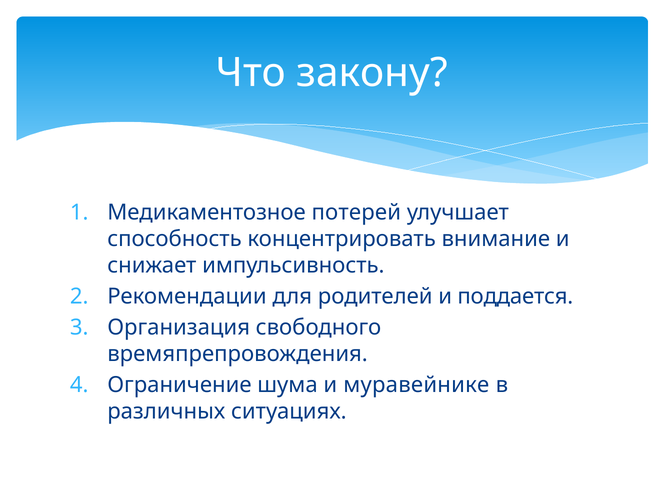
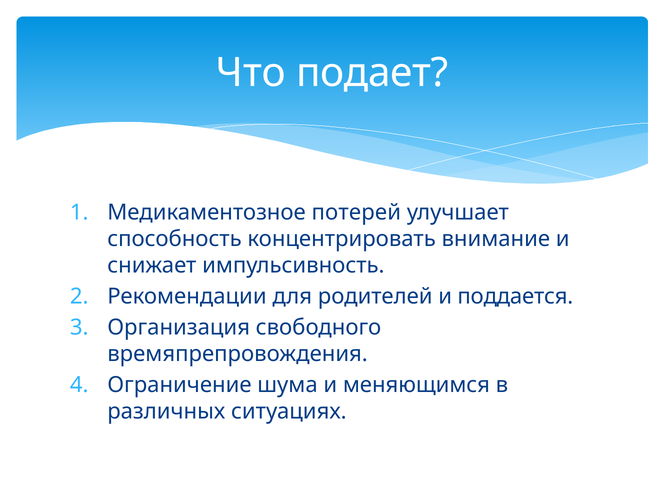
закону: закону -> подает (372, 73)
муравейнике: муравейнике -> меняющимся (416, 385)
